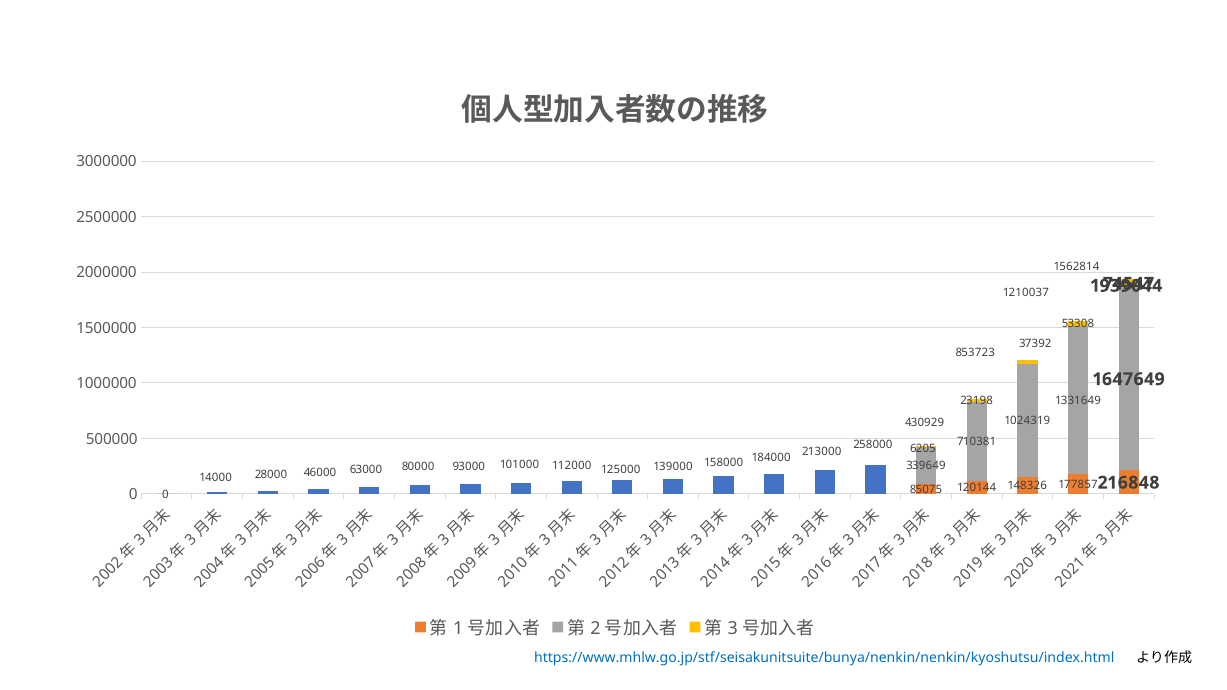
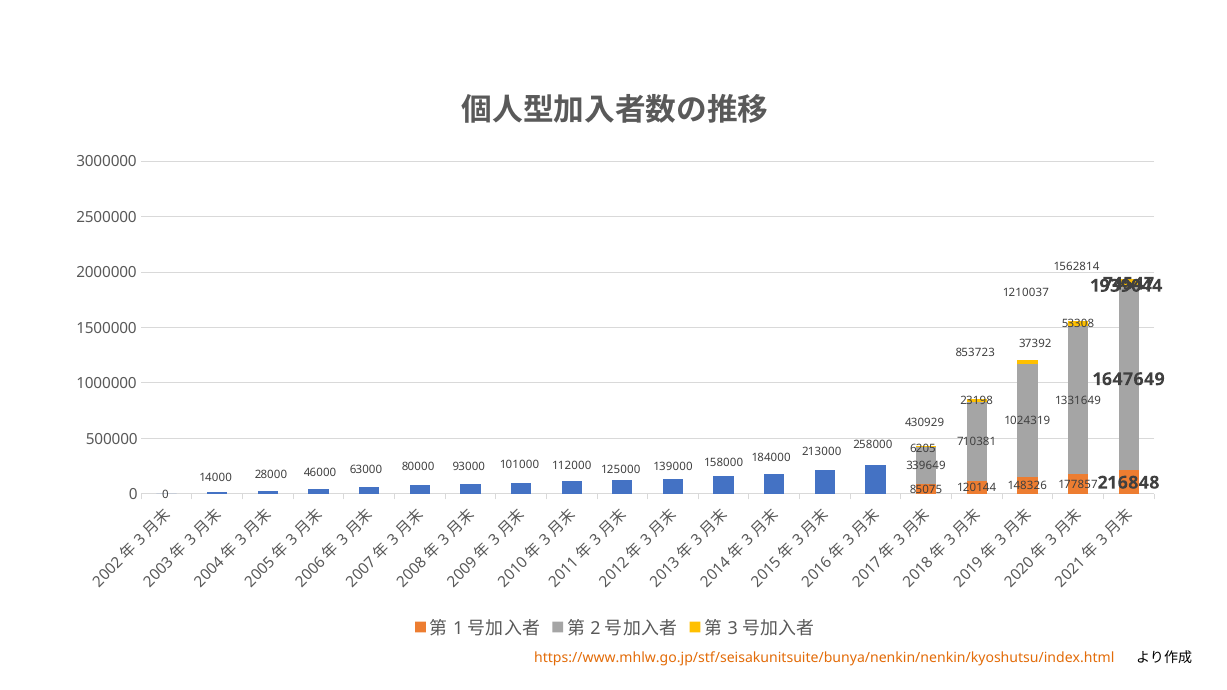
https://www.mhlw.go.jp/stf/seisakunitsuite/bunya/nenkin/nenkin/kyoshutsu/index.html colour: blue -> orange (824, 658)
